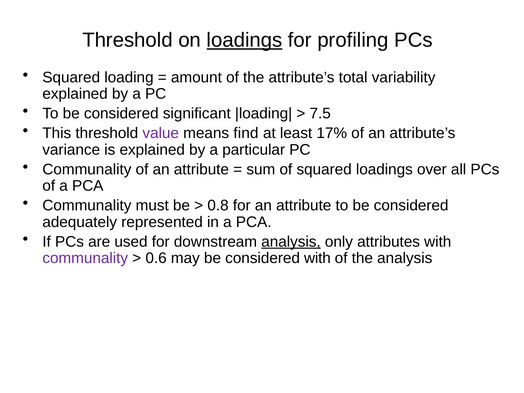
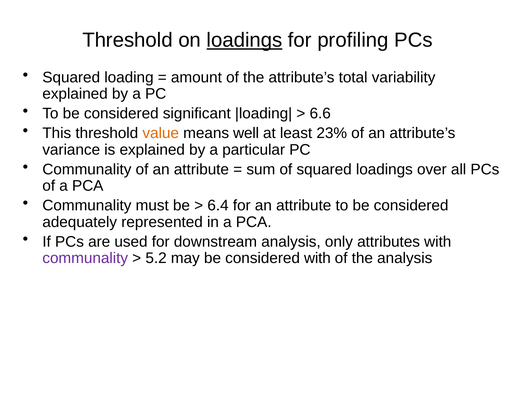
7.5: 7.5 -> 6.6 (320, 114)
value colour: purple -> orange (161, 133)
find: find -> well (246, 133)
17%: 17% -> 23% (332, 133)
0.8: 0.8 -> 6.4 (218, 205)
analysis underline: present -> none (291, 242)
0.6: 0.6 -> 5.2 (156, 258)
